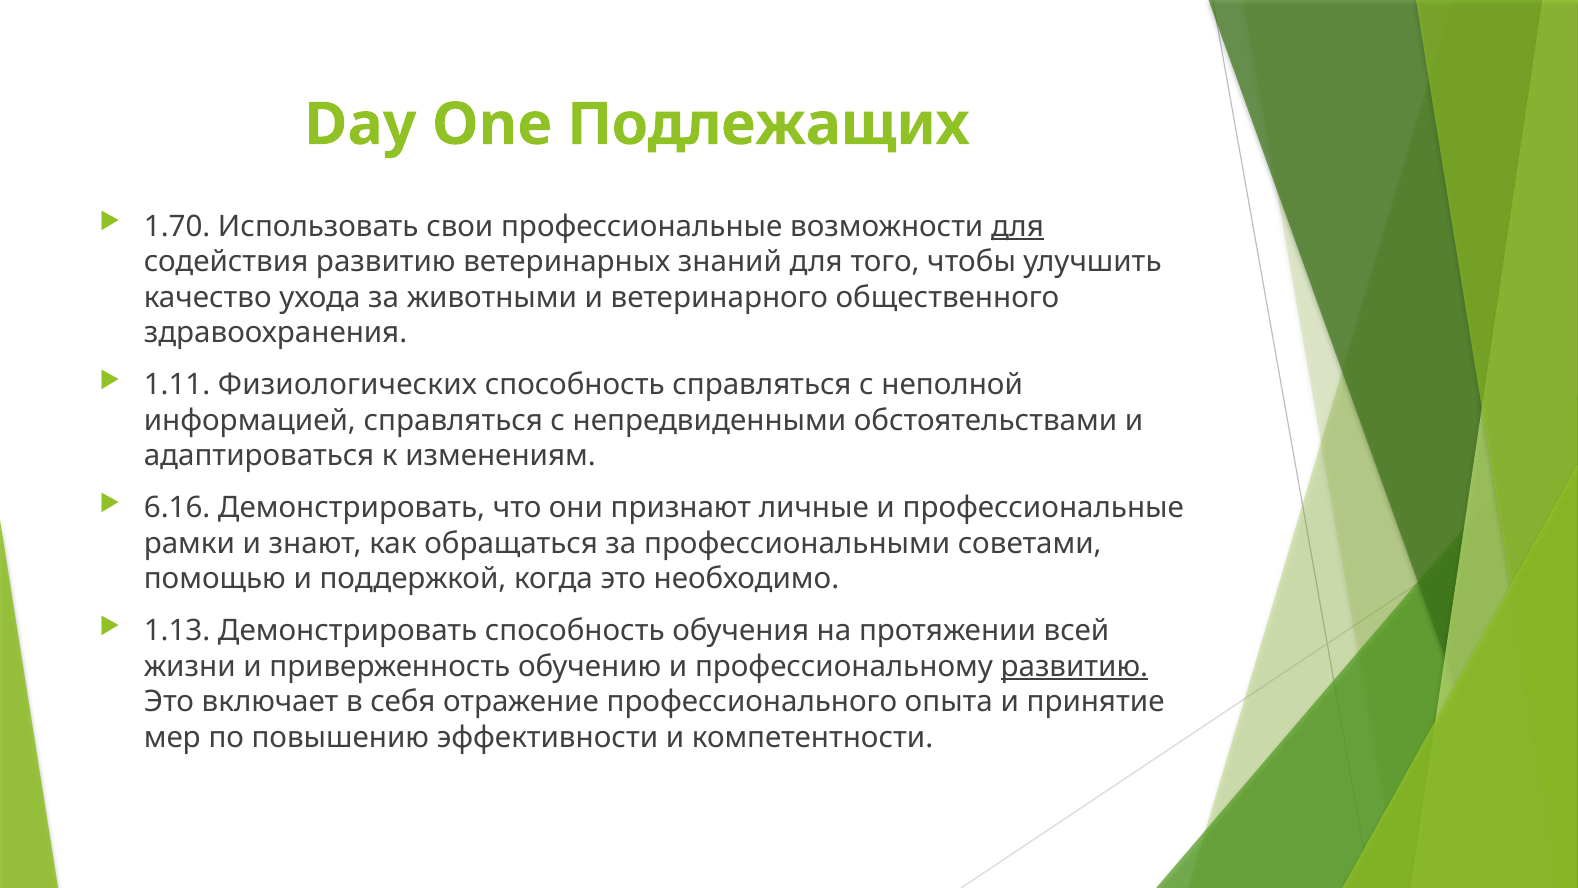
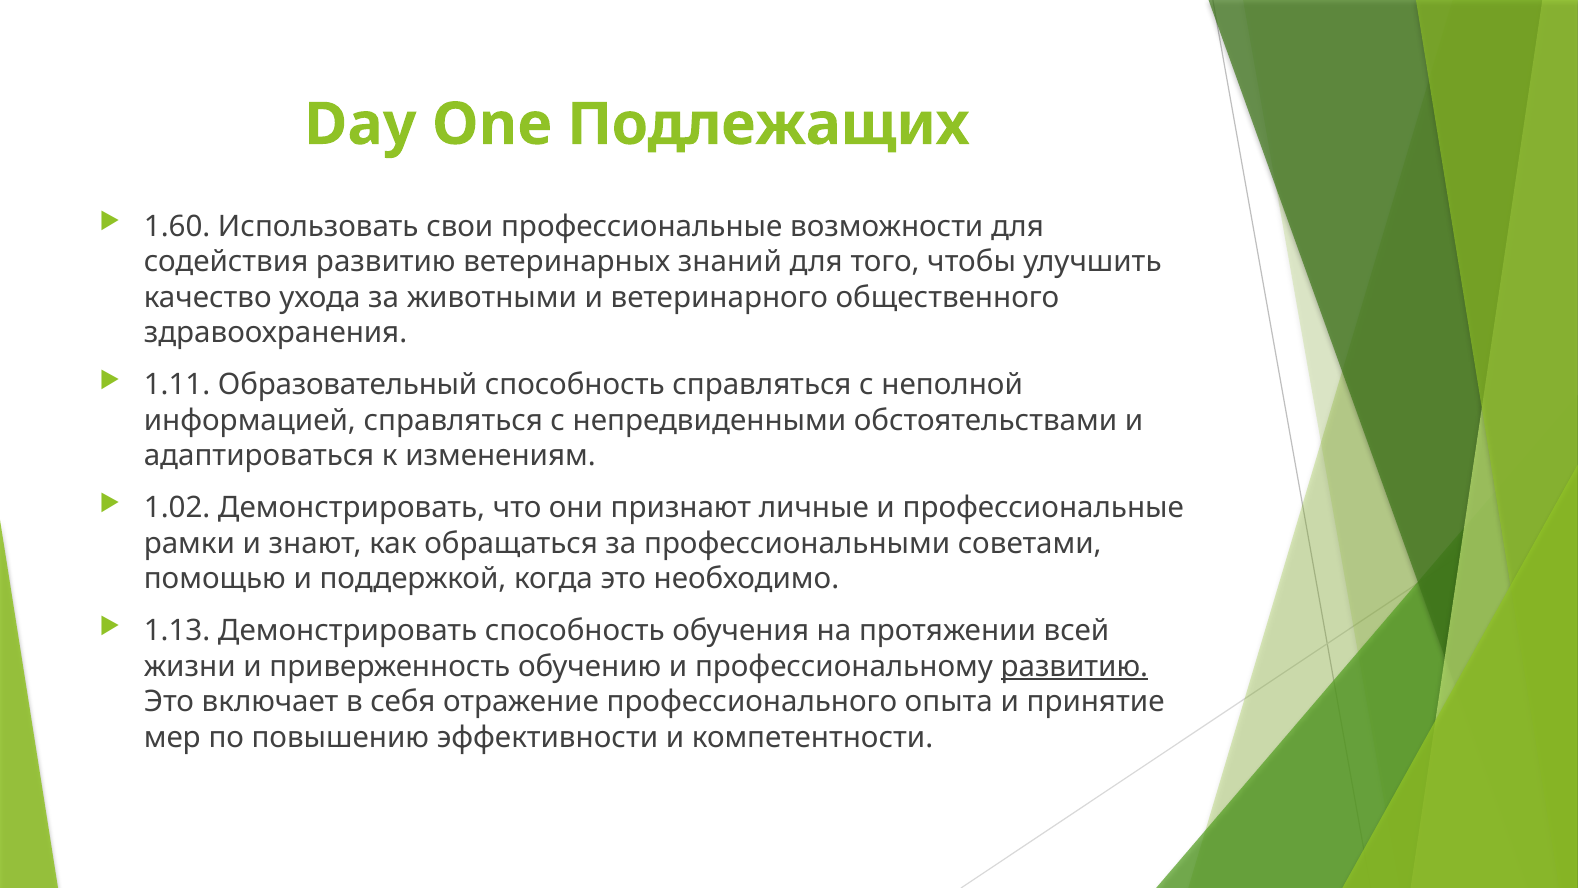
1.70: 1.70 -> 1.60 (177, 226)
для underline: present -> none (1018, 226)
Физиологических: Физиологических -> Образовательный (348, 385)
6.16: 6.16 -> 1.02 (177, 508)
